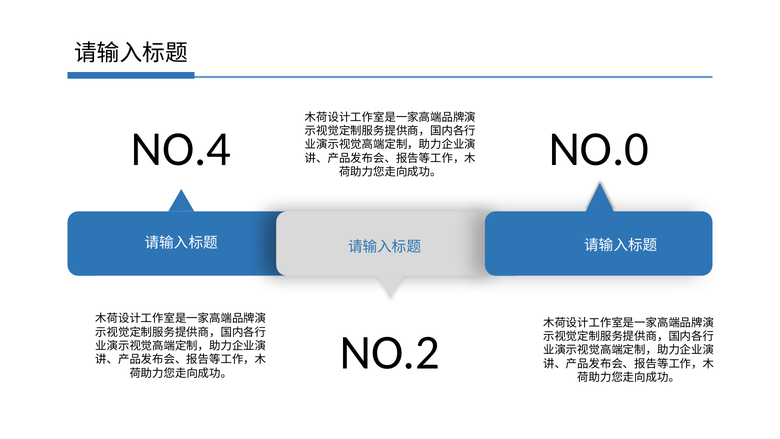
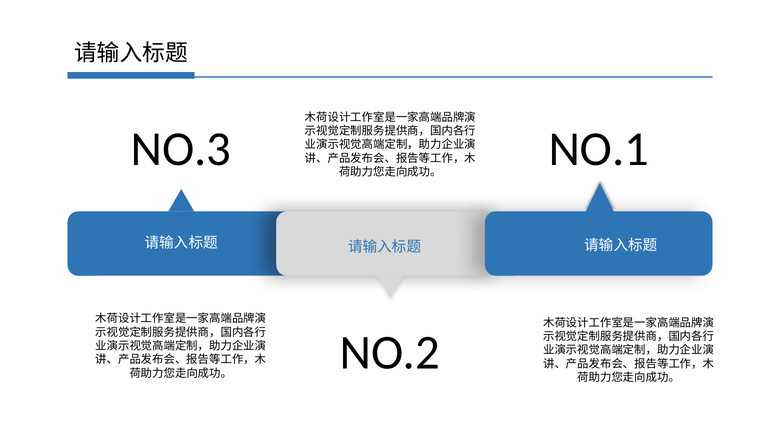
NO.0: NO.0 -> NO.1 (599, 149)
NO.4: NO.4 -> NO.3 (181, 149)
